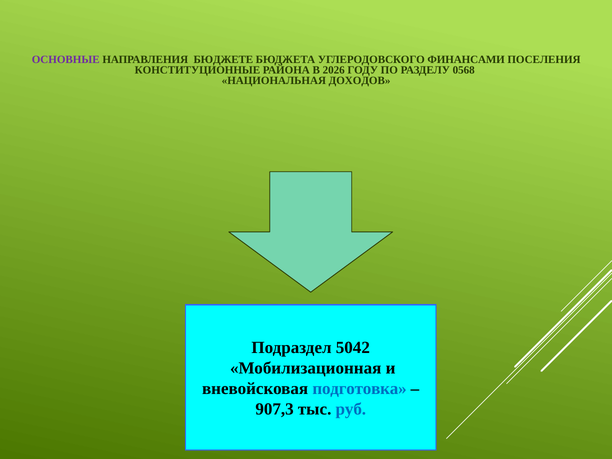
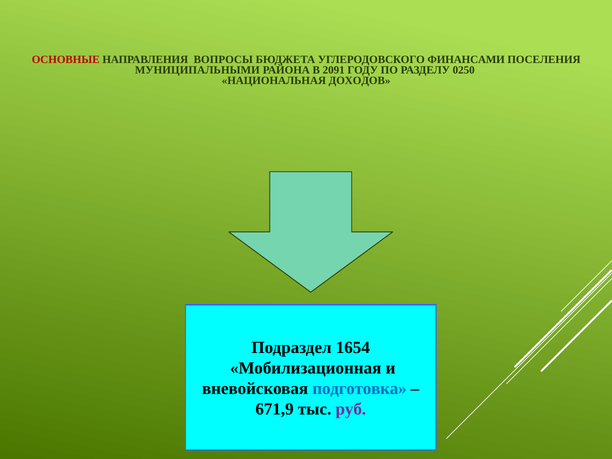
ОСНОВНЫЕ colour: purple -> red (66, 59)
БЮДЖЕТЕ: БЮДЖЕТЕ -> ВОПРОСЫ (223, 59)
КОНСТИТУЦИОННЫЕ: КОНСТИТУЦИОННЫЕ -> МУНИЦИПАЛЬНЫМИ (197, 70)
2026: 2026 -> 2091 (334, 70)
0568: 0568 -> 0250 (464, 70)
5042: 5042 -> 1654 (353, 348)
907,3: 907,3 -> 671,9 (275, 409)
руб colour: blue -> purple (351, 409)
